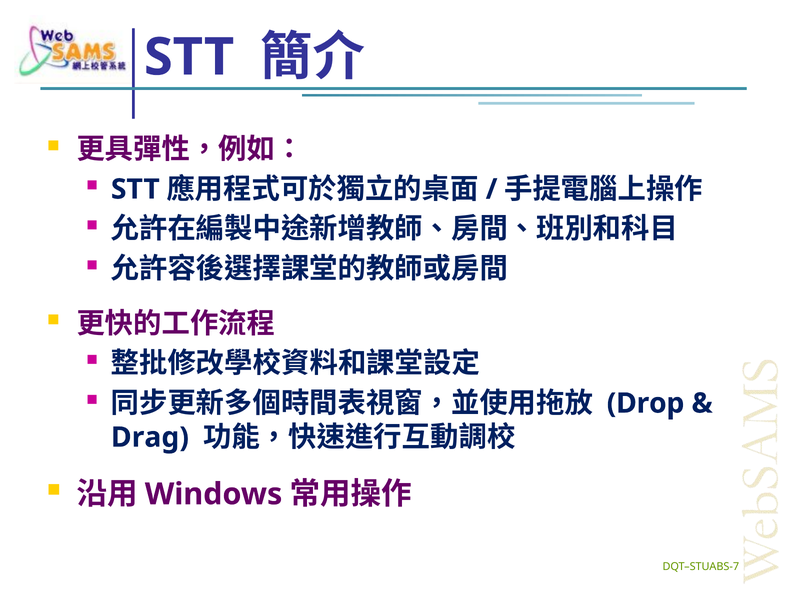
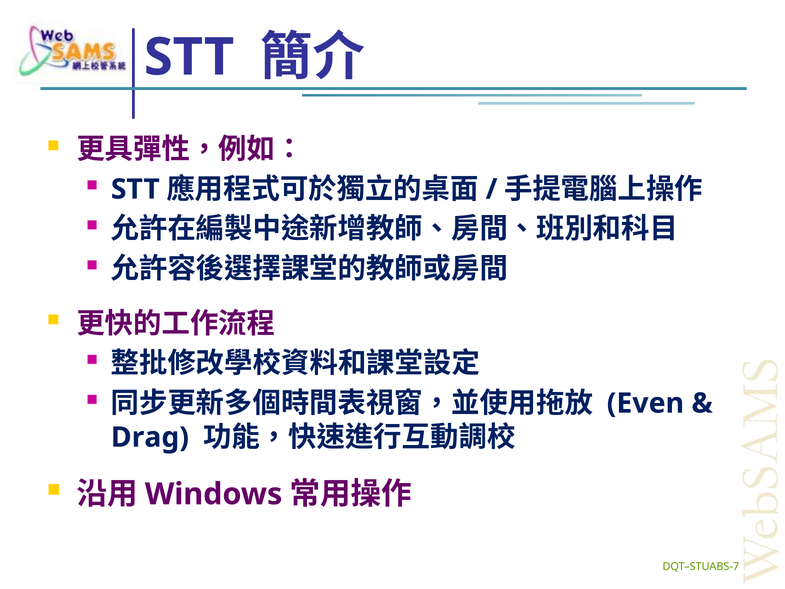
Drop: Drop -> Even (645, 403)
